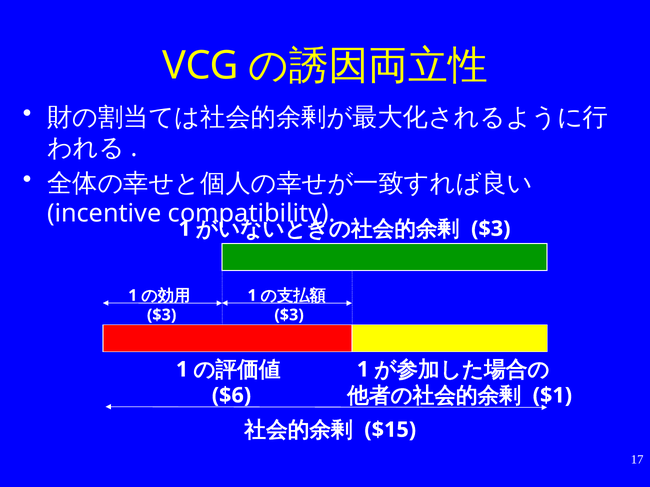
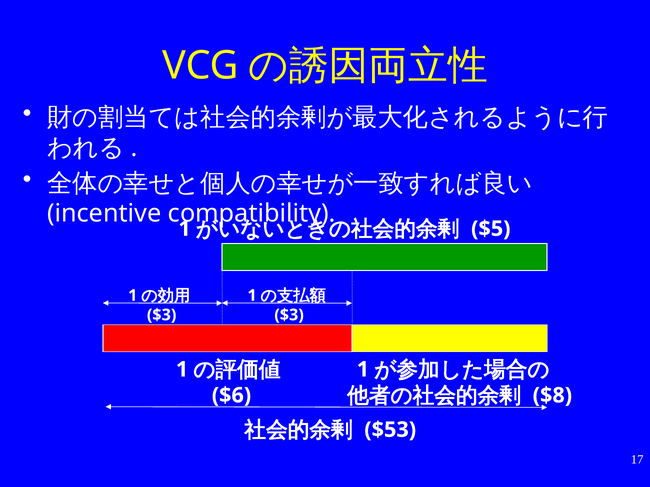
$3: $3 -> $5 (491, 229)
$1: $1 -> $8 (552, 396)
$15: $15 -> $53 (390, 430)
